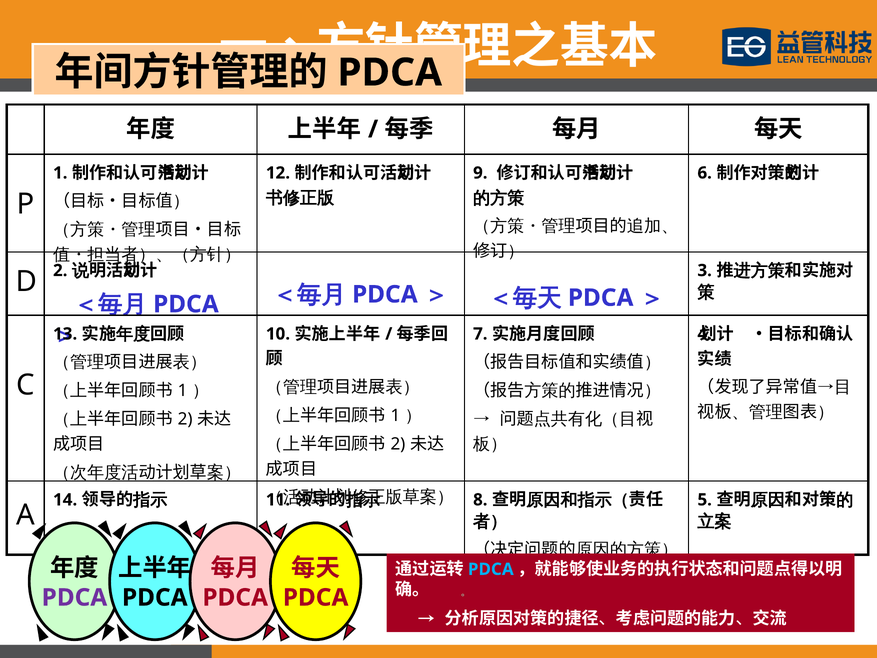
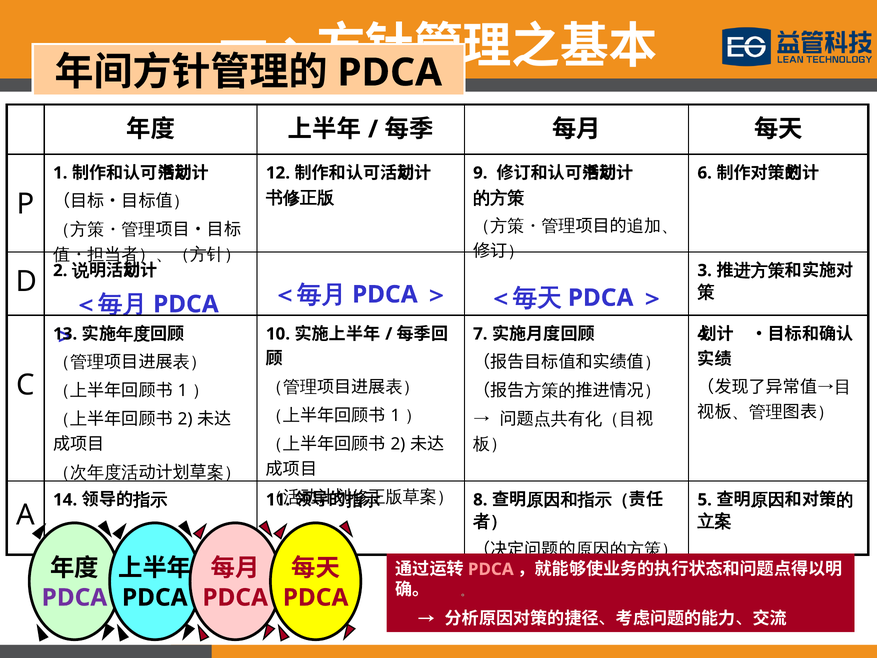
PDCA colour: light blue -> pink (491, 569)
